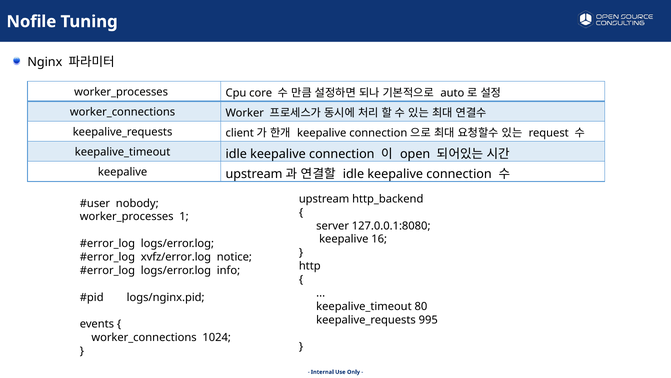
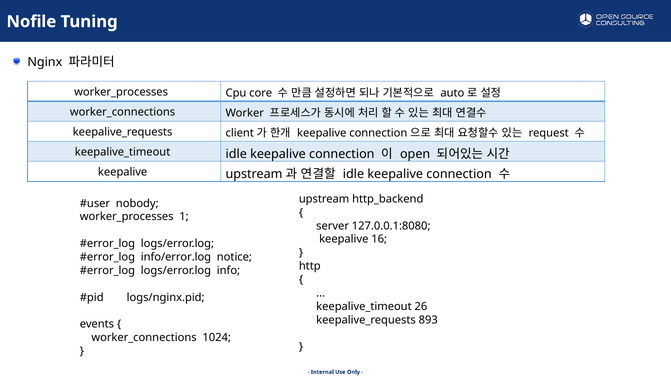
xvfz/error.log: xvfz/error.log -> info/error.log (176, 257)
80: 80 -> 26 (421, 306)
995: 995 -> 893 (428, 319)
